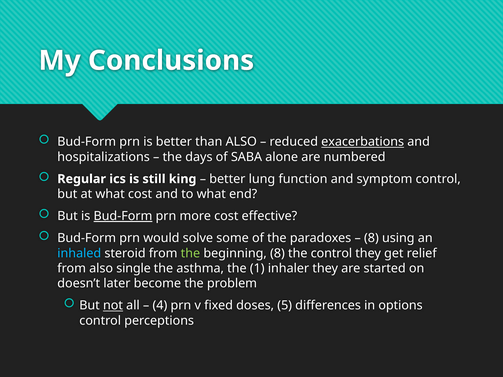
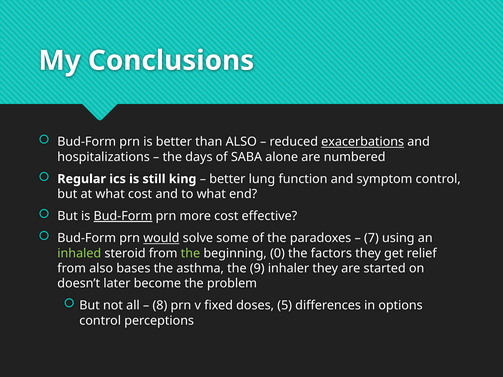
would underline: none -> present (161, 238)
8: 8 -> 7 (371, 238)
inhaled colour: light blue -> light green (79, 253)
beginning 8: 8 -> 0 (277, 253)
the control: control -> factors (331, 253)
single: single -> bases (133, 269)
1: 1 -> 9 (257, 269)
not underline: present -> none (113, 306)
4: 4 -> 8 (160, 306)
